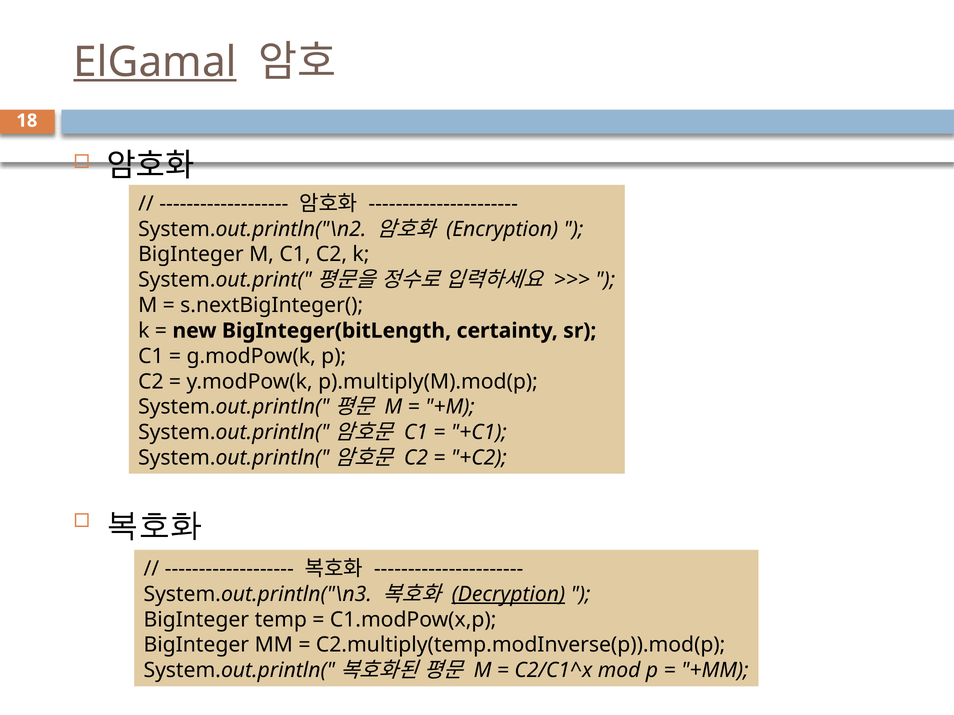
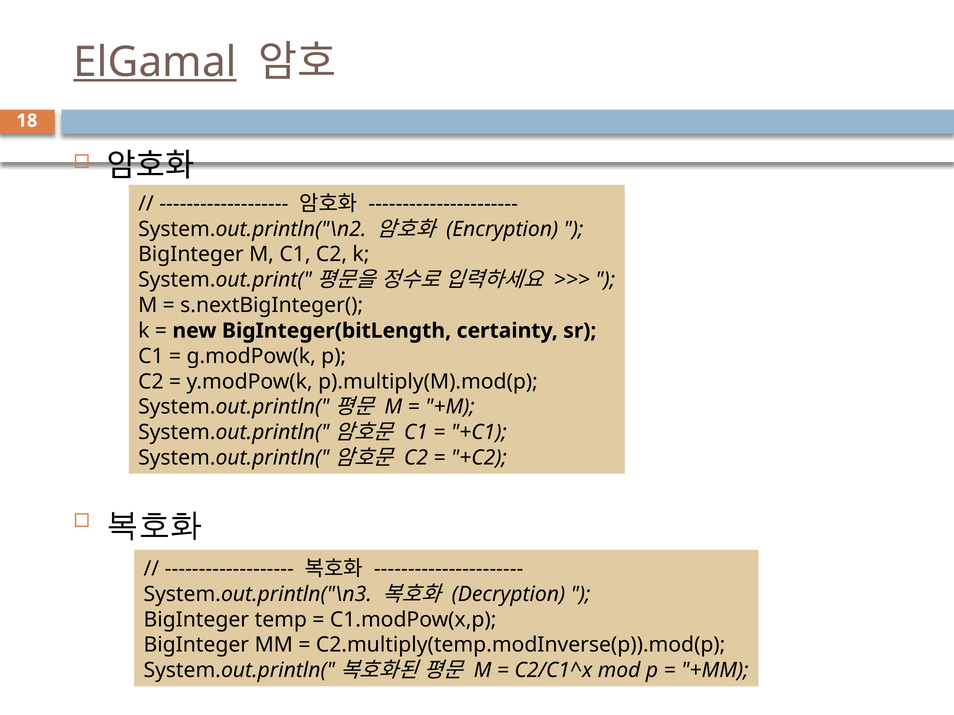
Decryption underline: present -> none (508, 595)
